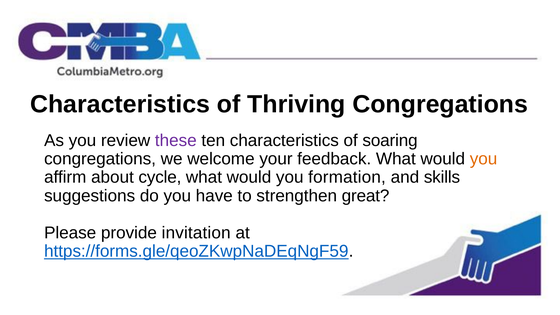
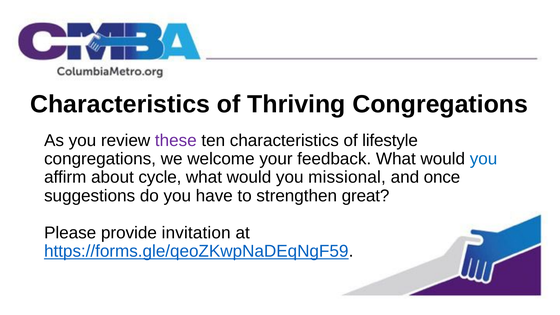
soaring: soaring -> lifestyle (390, 140)
you colour: orange -> blue (484, 159)
formation: formation -> missional (347, 177)
skills: skills -> once (442, 177)
